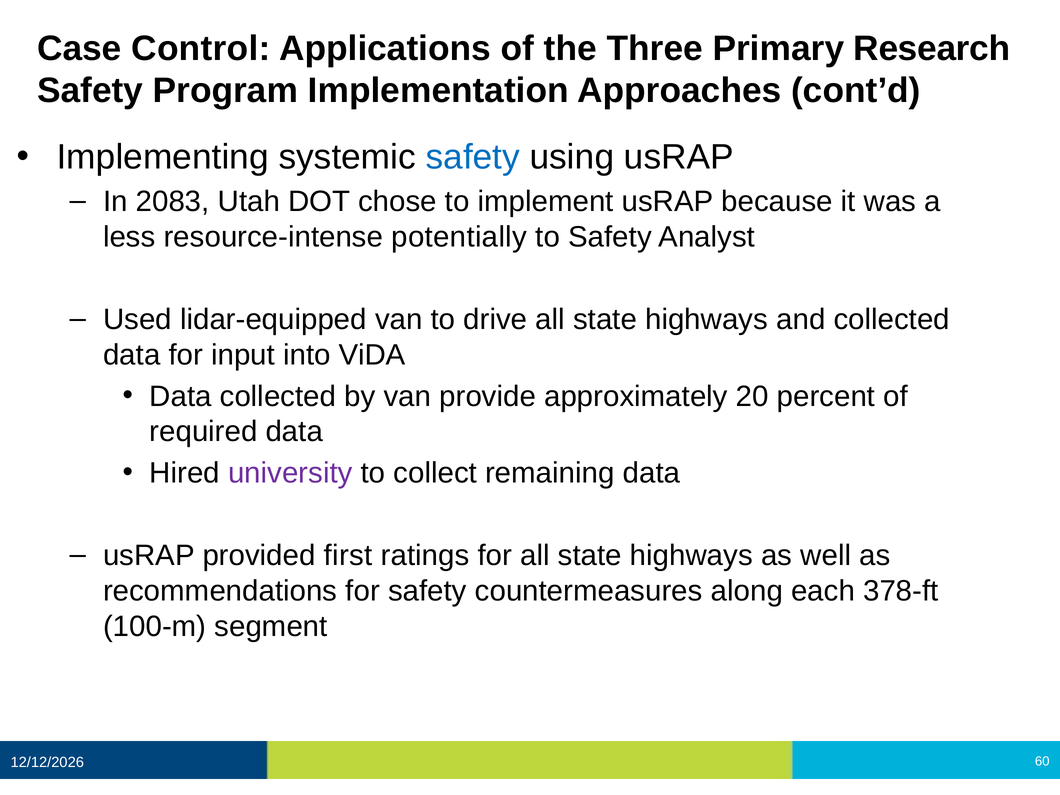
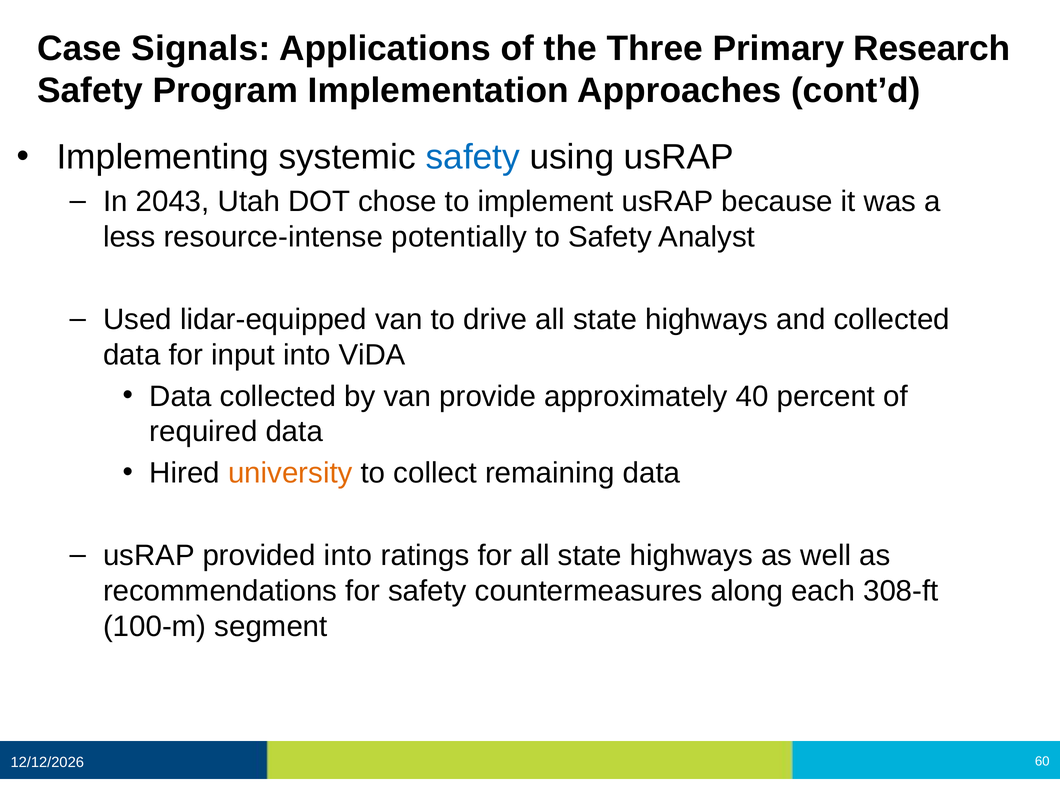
Control: Control -> Signals (201, 48)
2083: 2083 -> 2043 (173, 202)
20: 20 -> 40 (752, 396)
university colour: purple -> orange (290, 473)
provided first: first -> into (348, 555)
378-ft: 378-ft -> 308-ft (901, 591)
